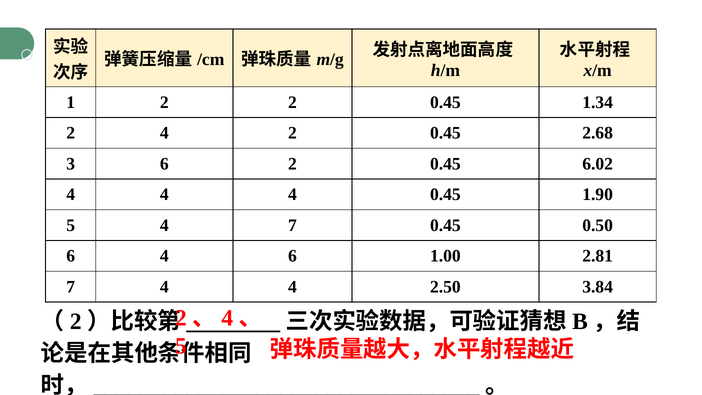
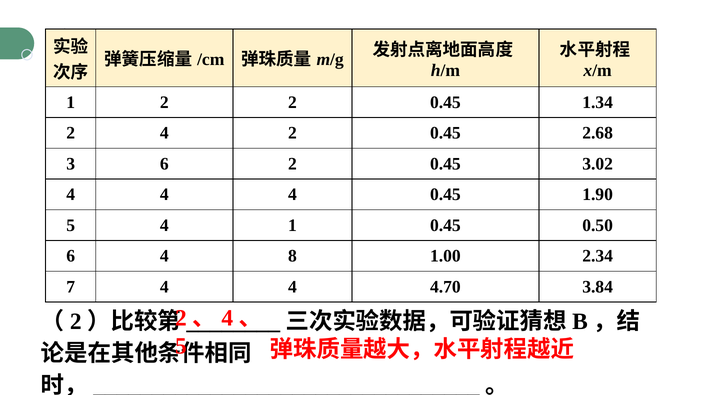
6.02: 6.02 -> 3.02 (598, 164)
4 7: 7 -> 1 (292, 225)
4 6: 6 -> 8 (292, 256)
2.81: 2.81 -> 2.34 (598, 256)
2.50: 2.50 -> 4.70 (445, 287)
